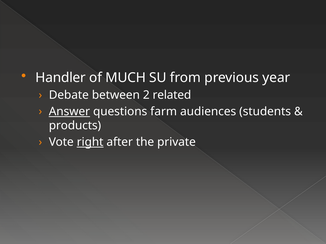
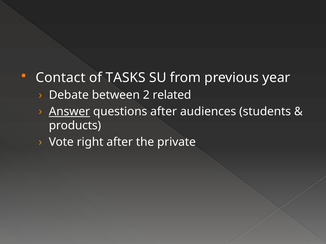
Handler: Handler -> Contact (61, 78)
MUCH: MUCH -> TASKS (126, 78)
questions farm: farm -> after (164, 112)
right underline: present -> none (90, 142)
